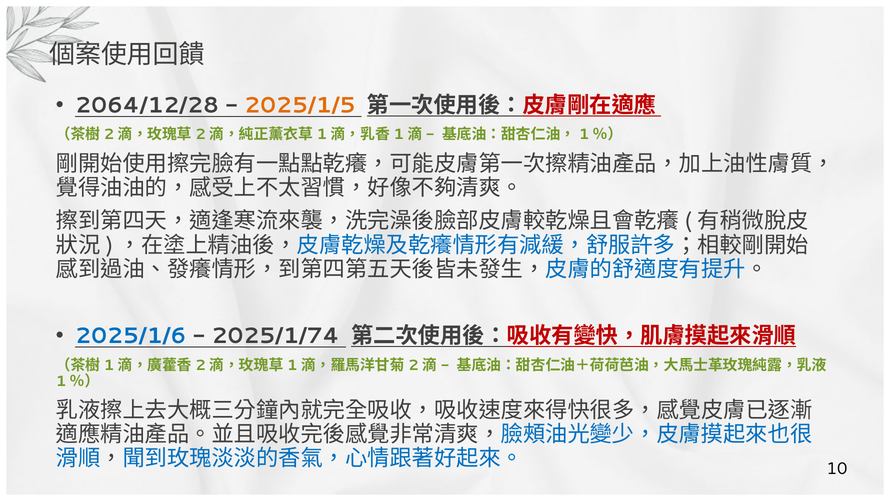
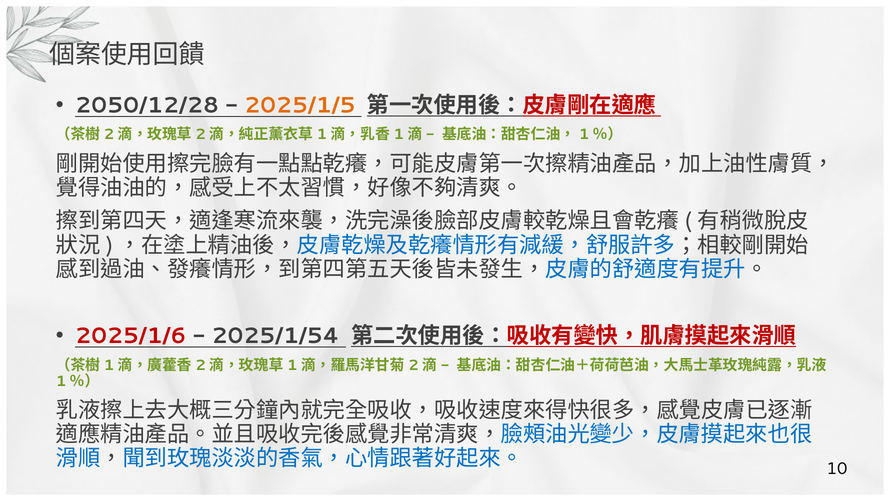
2064/12/28: 2064/12/28 -> 2050/12/28 (147, 105)
2025/1/6 colour: blue -> red (131, 336)
2025/1/74: 2025/1/74 -> 2025/1/54 (276, 336)
